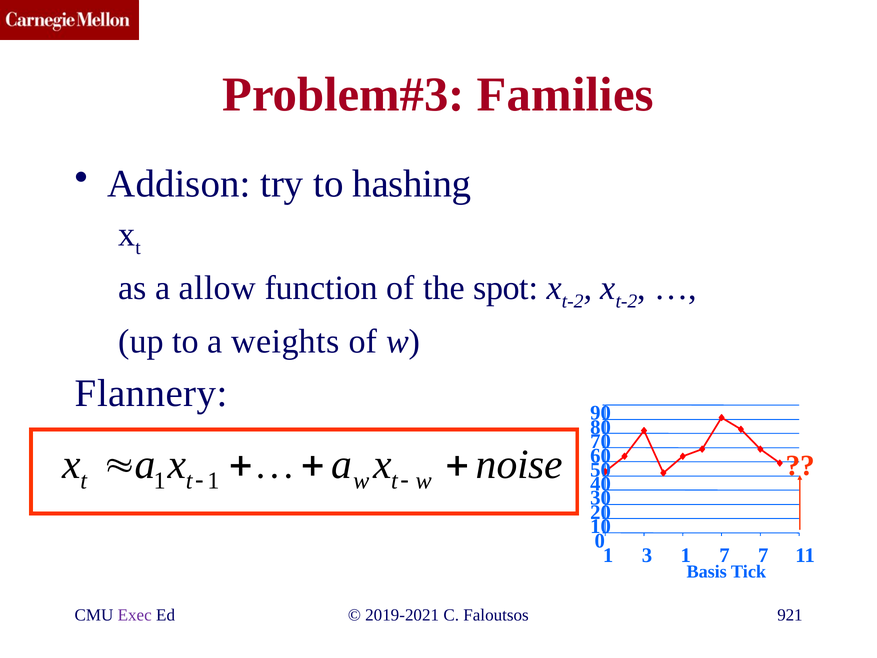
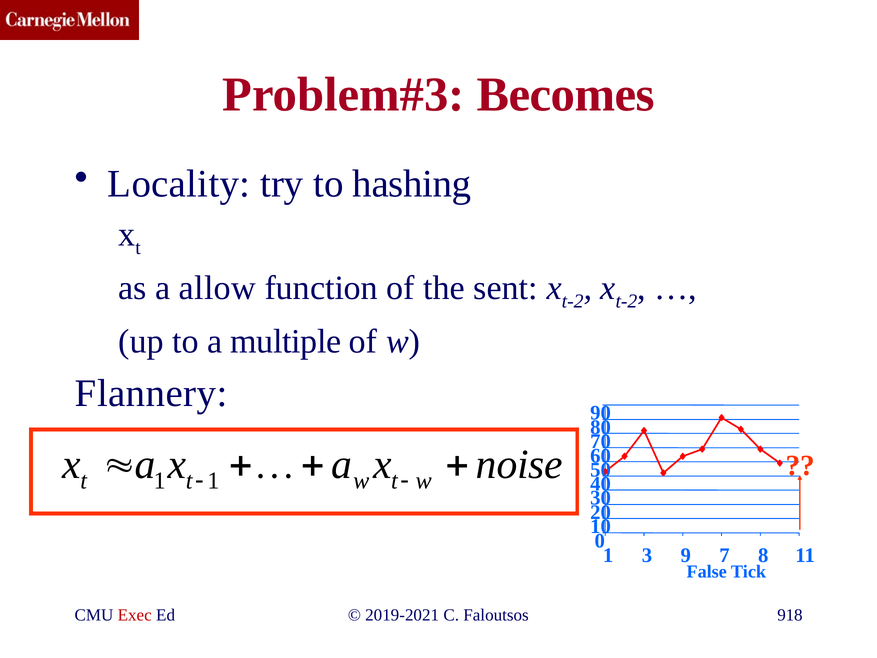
Families: Families -> Becomes (566, 95)
Addison: Addison -> Locality (179, 184)
spot: spot -> sent (505, 288)
weights: weights -> multiple (286, 341)
3 1: 1 -> 9 (686, 555)
7 7: 7 -> 8 (763, 555)
Basis: Basis -> False (707, 571)
Exec colour: purple -> red (135, 615)
921: 921 -> 918 (790, 615)
